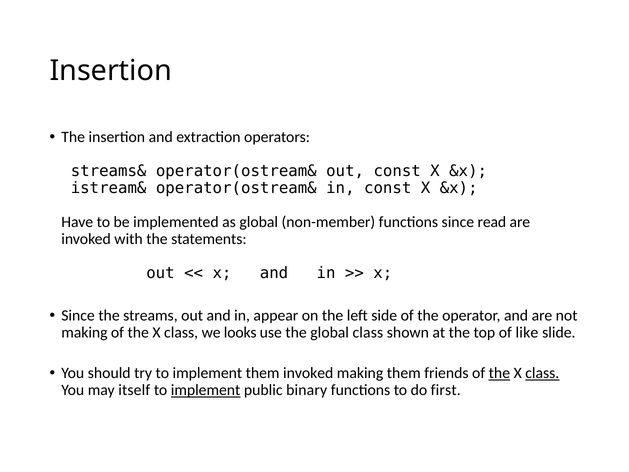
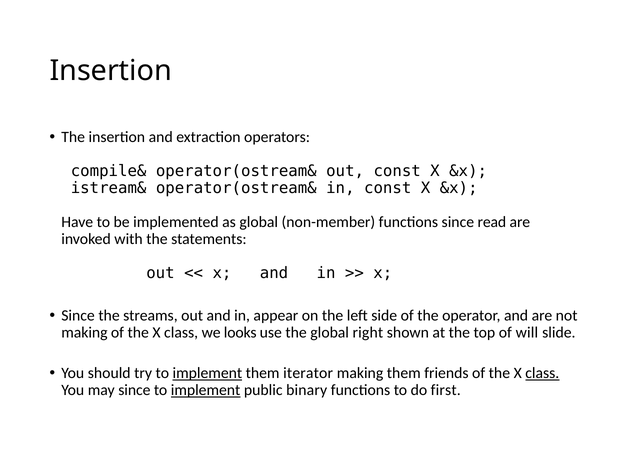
streams&: streams& -> compile& (109, 171)
global class: class -> right (368, 332)
like: like -> will (527, 332)
implement underline: none -> present (207, 373)
them invoked: invoked -> iterator (308, 373)
the underline: present -> none (499, 373)
may itself: itself -> since (134, 390)
